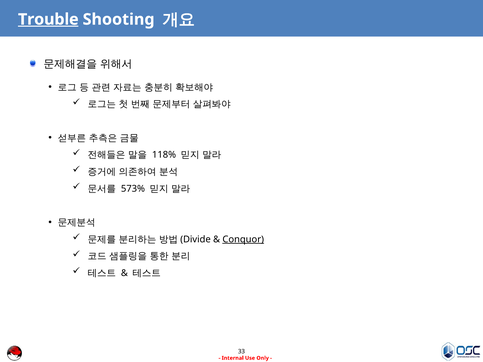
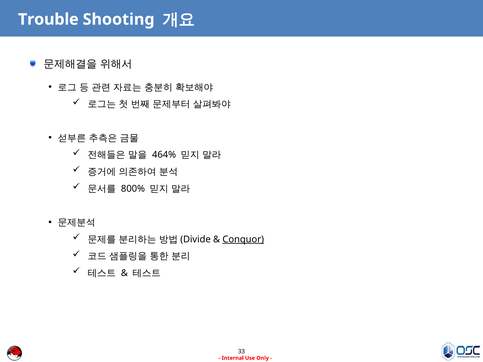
Trouble underline: present -> none (48, 19)
118%: 118% -> 464% (164, 155)
573%: 573% -> 800% (133, 189)
